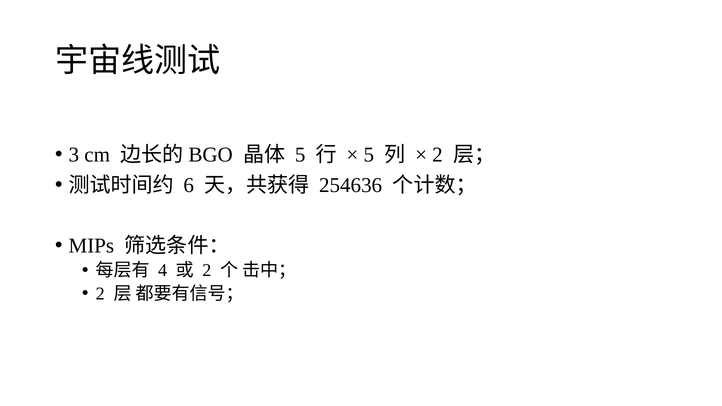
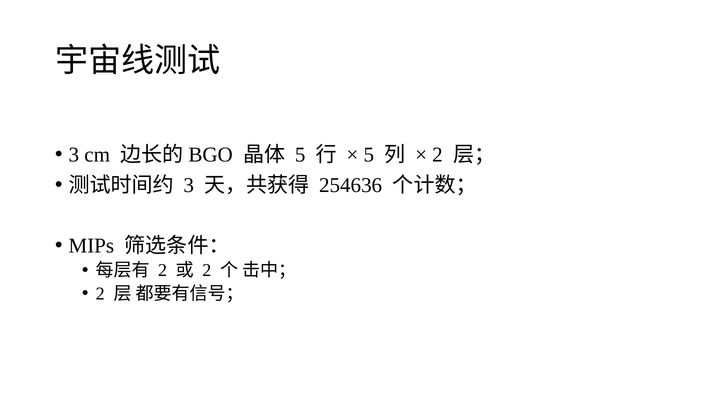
6: 6 -> 3 (189, 185)
4: 4 -> 2 (163, 271)
